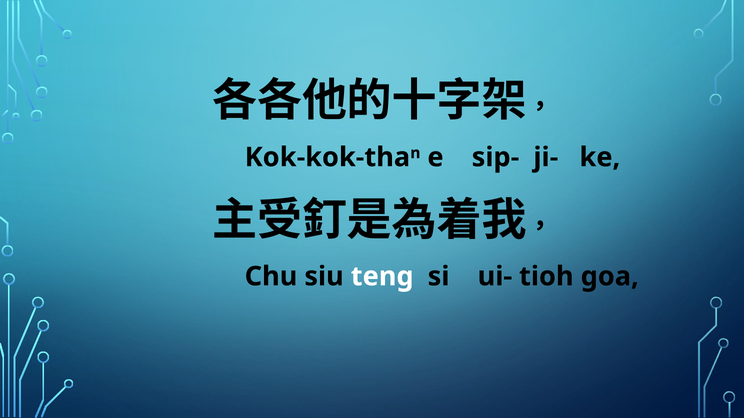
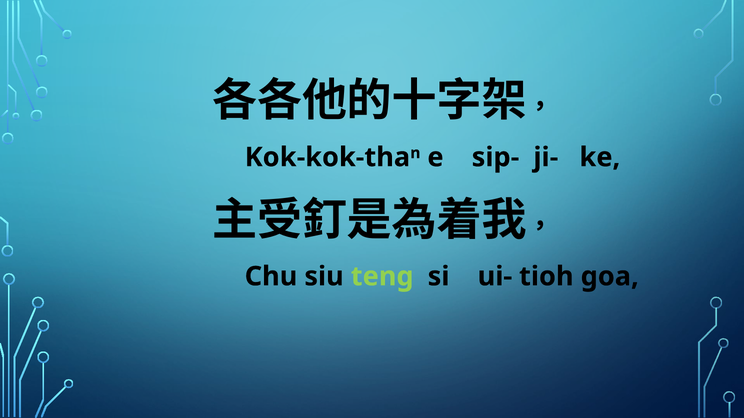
teng colour: white -> light green (382, 277)
